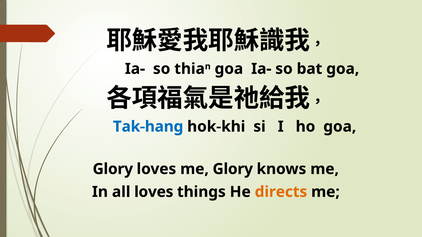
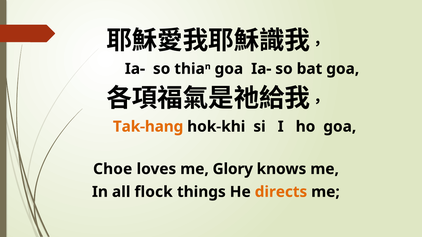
Tak-hang colour: blue -> orange (148, 127)
Glory: Glory -> Choe (113, 169)
all loves: loves -> flock (154, 192)
